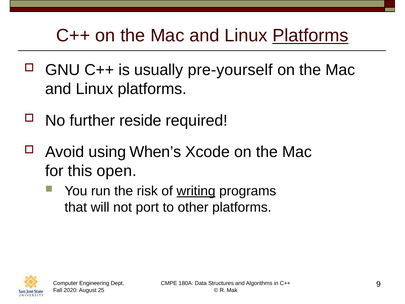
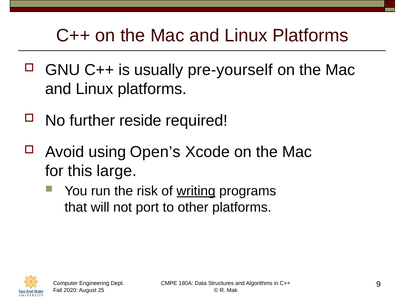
Platforms underline: present -> none (310, 36)
When’s: When’s -> Open’s (155, 152)
open: open -> large (117, 171)
